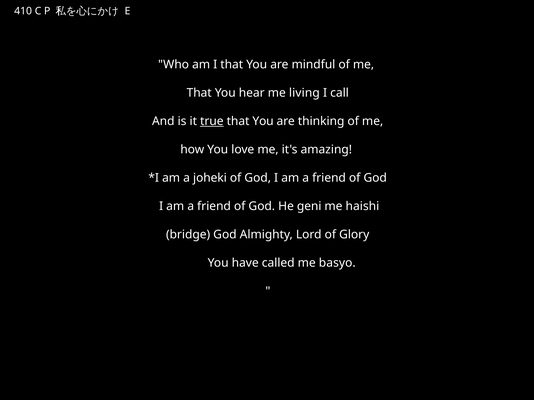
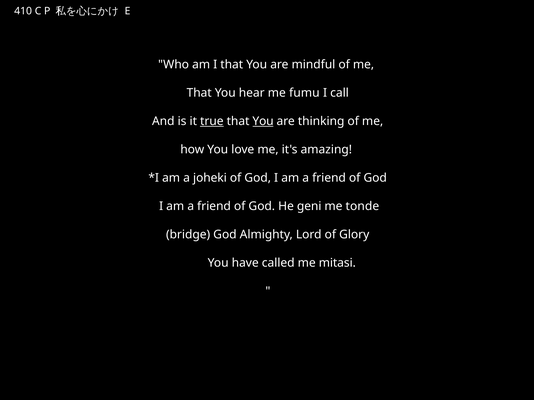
living: living -> fumu (304, 93)
You underline: none -> present (263, 121)
haishi: haishi -> tonde (362, 206)
basyo: basyo -> mitasi (337, 263)
